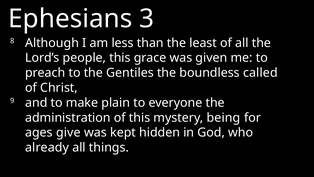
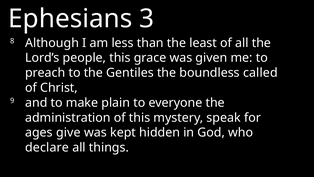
being: being -> speak (224, 117)
already: already -> declare (47, 147)
